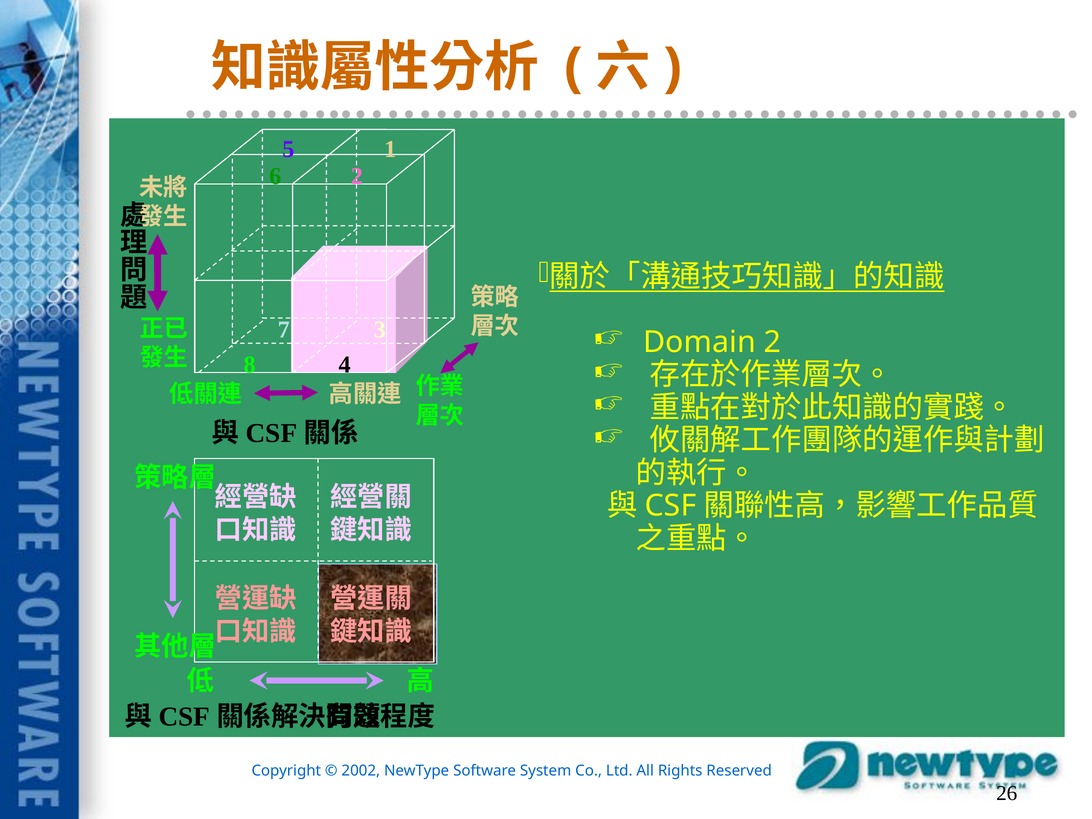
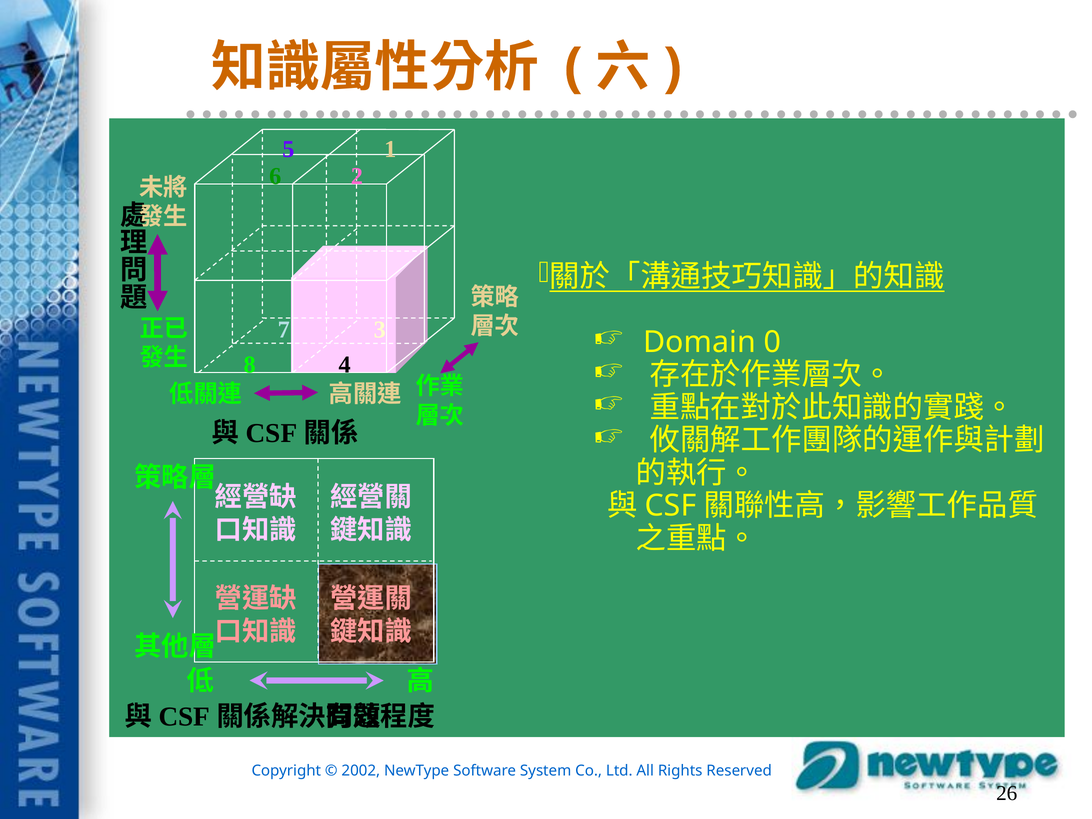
Domain 2: 2 -> 0 (773, 342)
